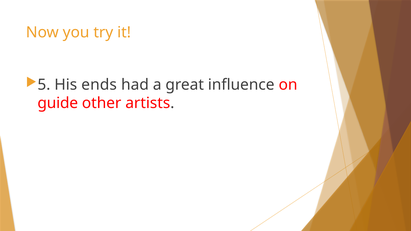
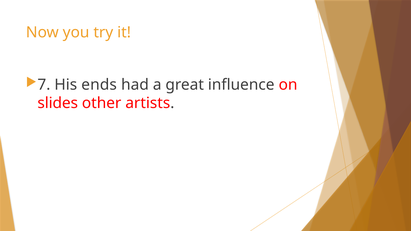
5: 5 -> 7 (44, 85)
guide: guide -> slides (58, 103)
